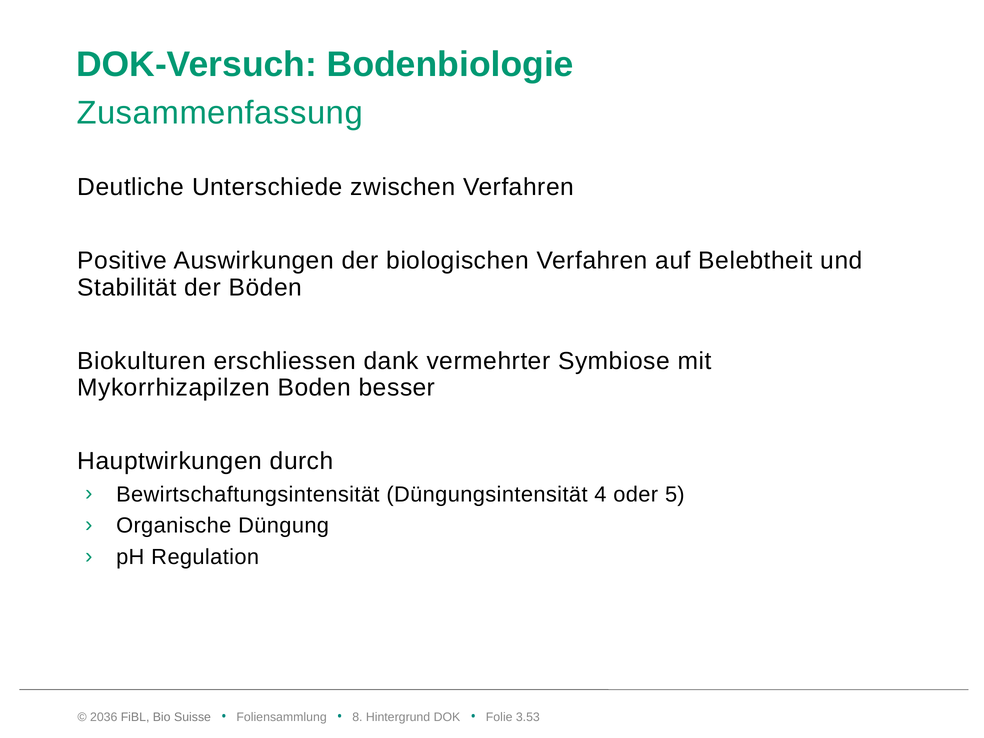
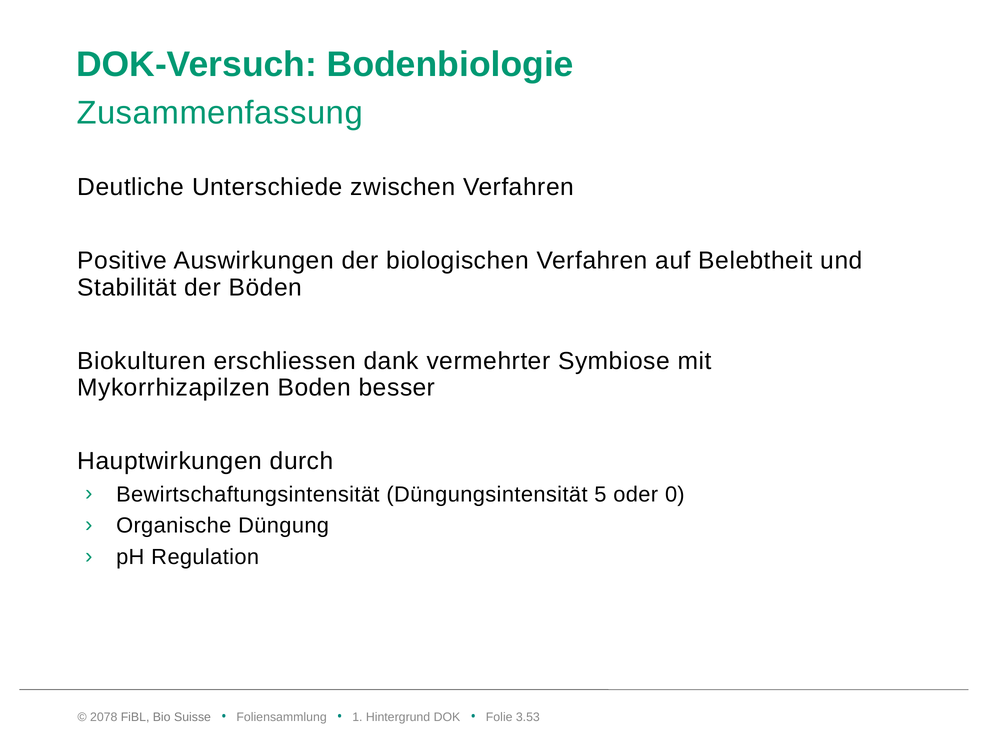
4: 4 -> 5 (600, 494)
5: 5 -> 0 (675, 494)
2036: 2036 -> 2078 (104, 717)
8: 8 -> 1 (357, 717)
